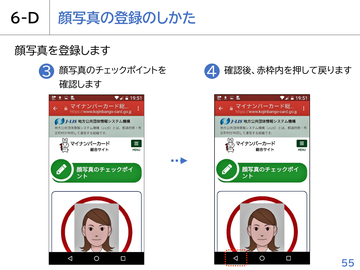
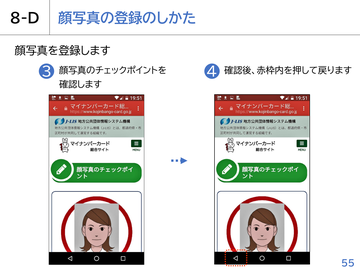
6-D: 6-D -> 8-D (25, 19)
